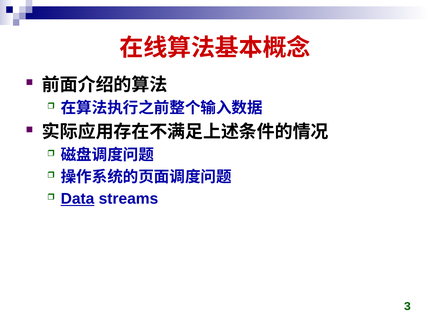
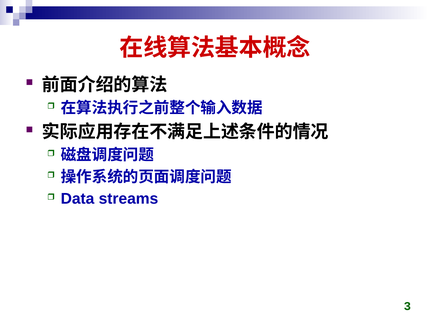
Data underline: present -> none (78, 199)
